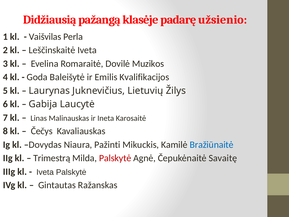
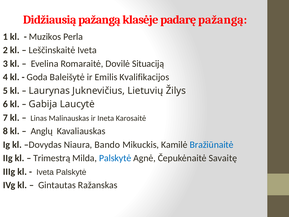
padarę užsienio: užsienio -> pažangą (223, 20)
Vaišvilas: Vaišvilas -> Muzikos (45, 37)
Muzikos: Muzikos -> Situaciją (148, 64)
Čečys: Čečys -> Anglų (42, 131)
Pažinti: Pažinti -> Bando (107, 144)
Palskytė colour: red -> blue (115, 158)
